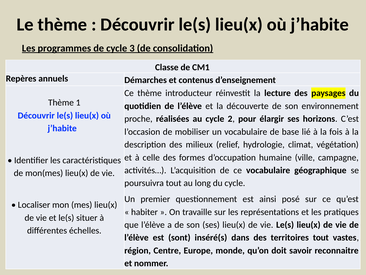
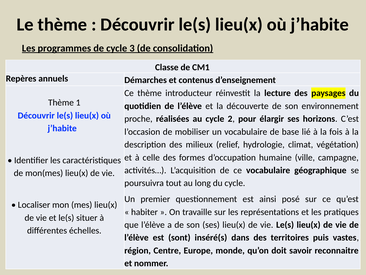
territoires tout: tout -> puis (321, 237)
